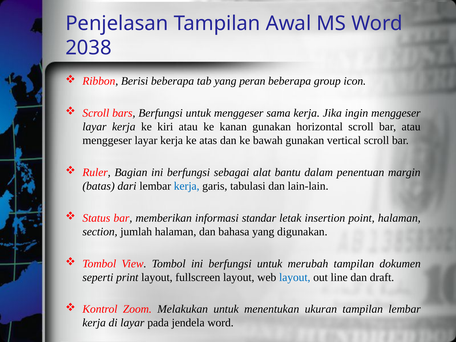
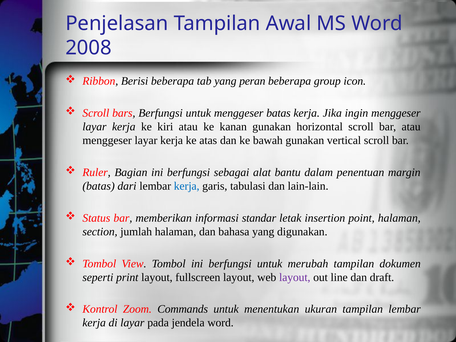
2038: 2038 -> 2008 (89, 48)
menggeser sama: sama -> batas (279, 113)
layout colour: blue -> purple (295, 277)
Melakukan: Melakukan -> Commands (183, 309)
